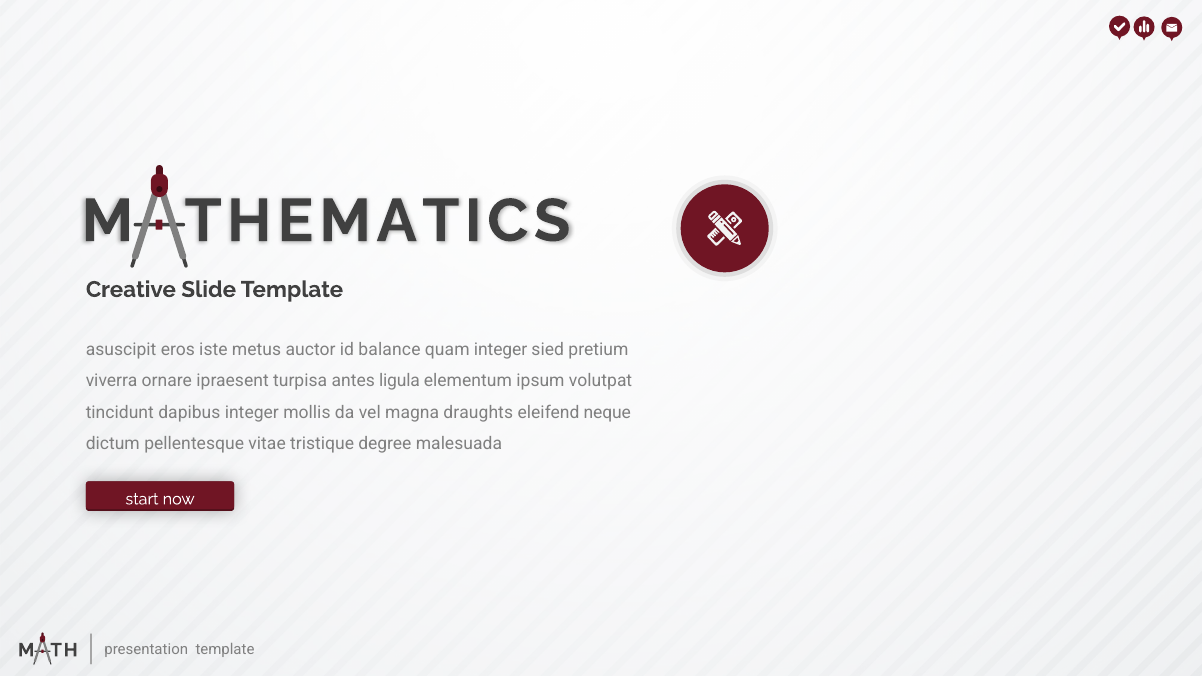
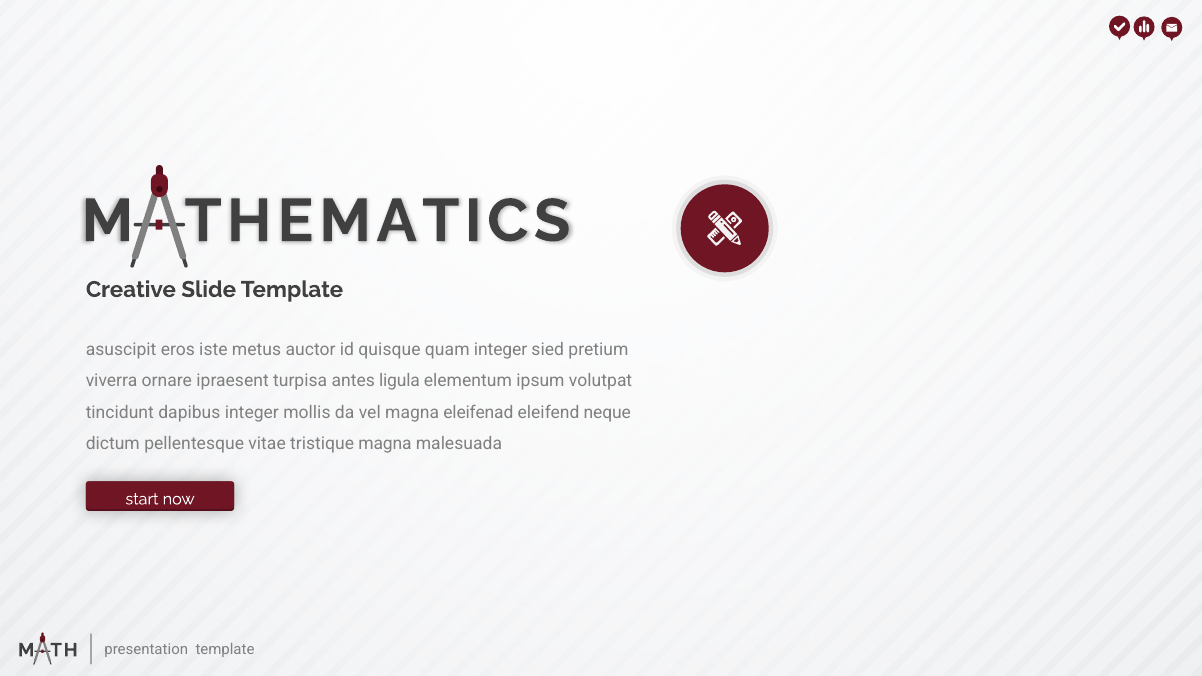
balance: balance -> quisque (390, 349)
draughts: draughts -> eleifenad (478, 413)
tristique degree: degree -> magna (385, 444)
